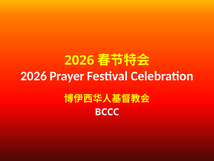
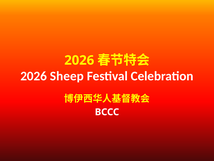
Prayer: Prayer -> Sheep (67, 76)
